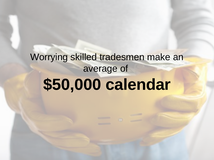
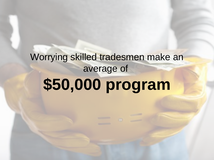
calendar: calendar -> program (138, 85)
